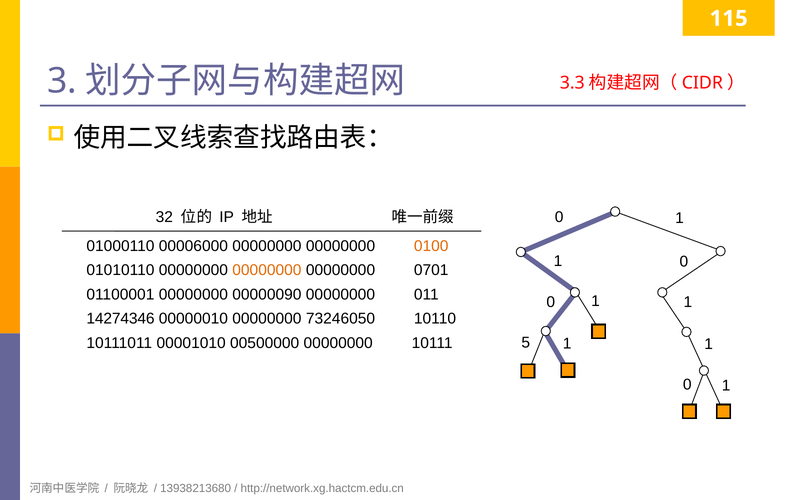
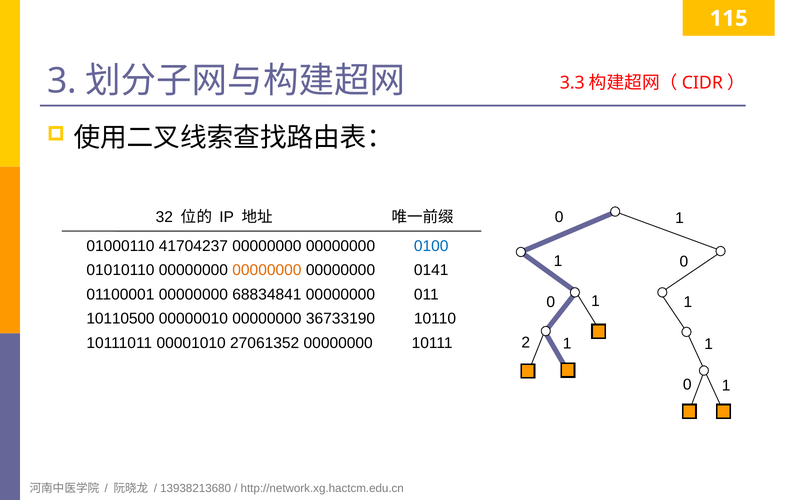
00006000: 00006000 -> 41704237 (193, 246)
0100 colour: orange -> blue (431, 246)
0701: 0701 -> 0141 (431, 270)
00000090: 00000090 -> 68834841 (267, 294)
14274346: 14274346 -> 10110500 (120, 318)
73246050: 73246050 -> 36733190 (341, 318)
00500000: 00500000 -> 27061352 (265, 343)
5: 5 -> 2 (526, 342)
